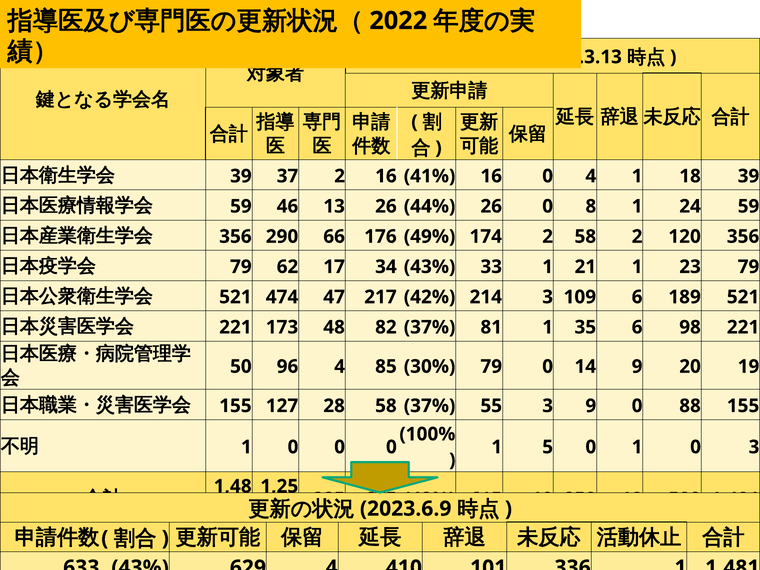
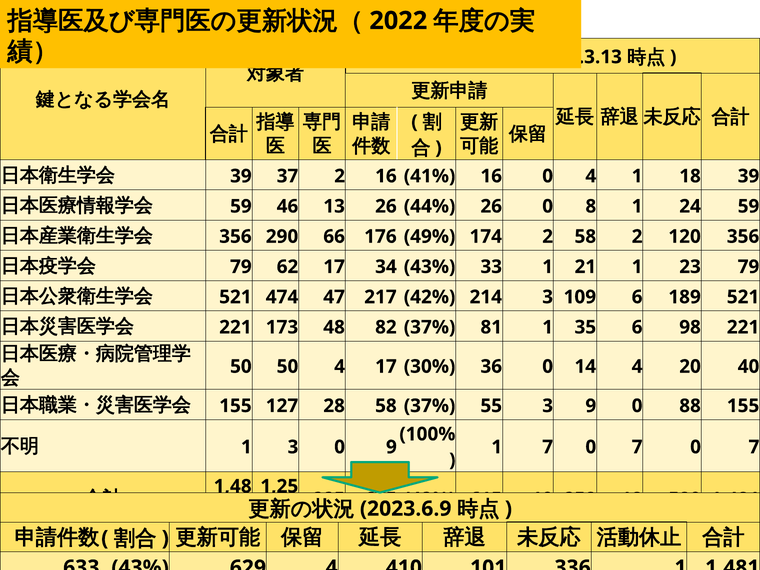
50 96: 96 -> 50 (288, 367)
4 85: 85 -> 17 (386, 367)
30% 79: 79 -> 36 (491, 367)
14 9: 9 -> 4 (637, 367)
19: 19 -> 40 (749, 367)
0: 0 -> 3 (293, 447)
0: 0 -> 9 (391, 447)
1 5: 5 -> 7 (548, 447)
1: 1 -> 7 (637, 447)
3: 3 -> 7 (754, 447)
